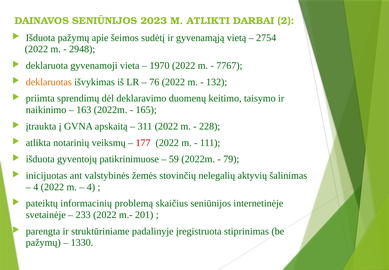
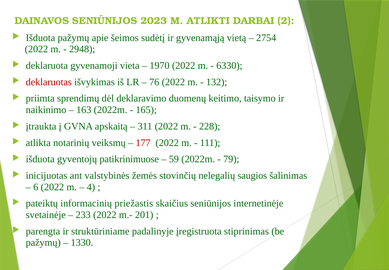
7767: 7767 -> 6330 (229, 65)
deklaruotas colour: orange -> red (49, 82)
aktyvių: aktyvių -> saugios (252, 175)
4: 4 -> 6 (36, 187)
problemą: problemą -> priežastis (134, 203)
